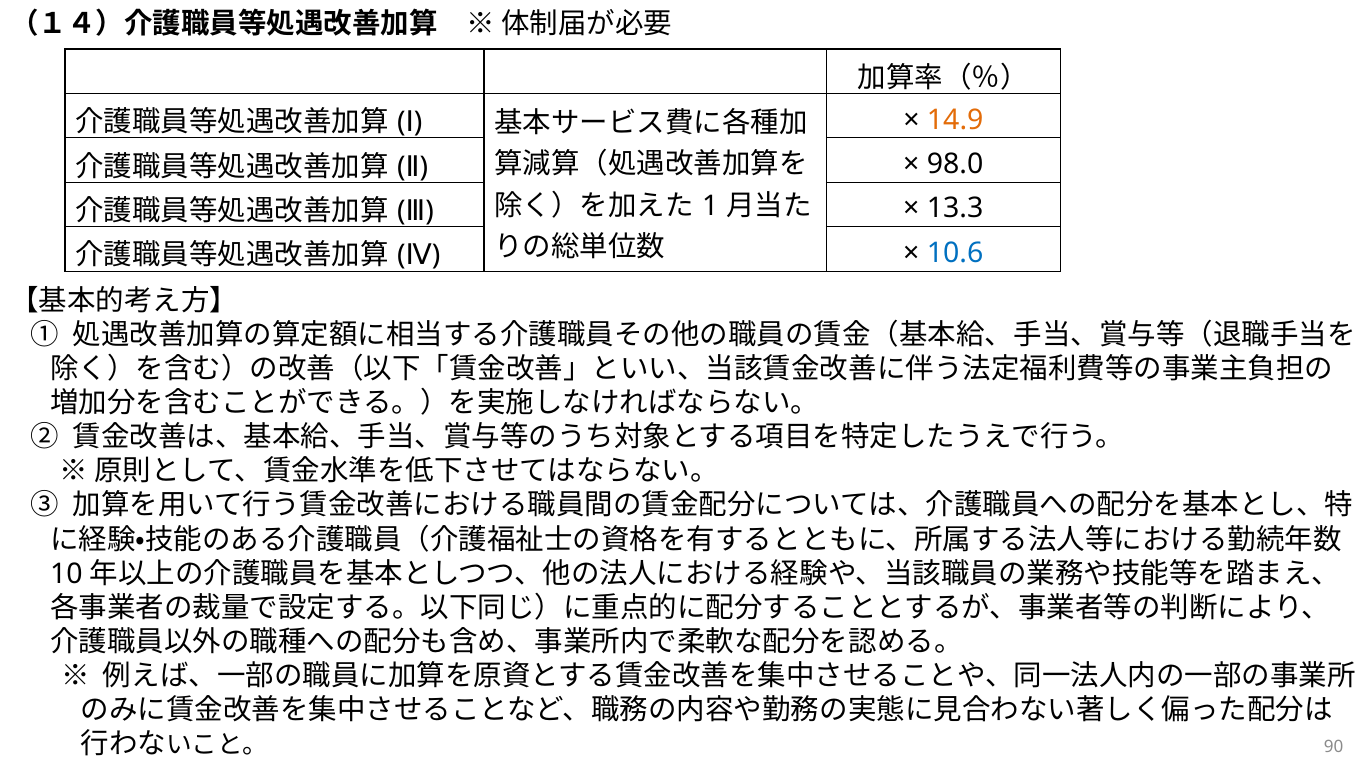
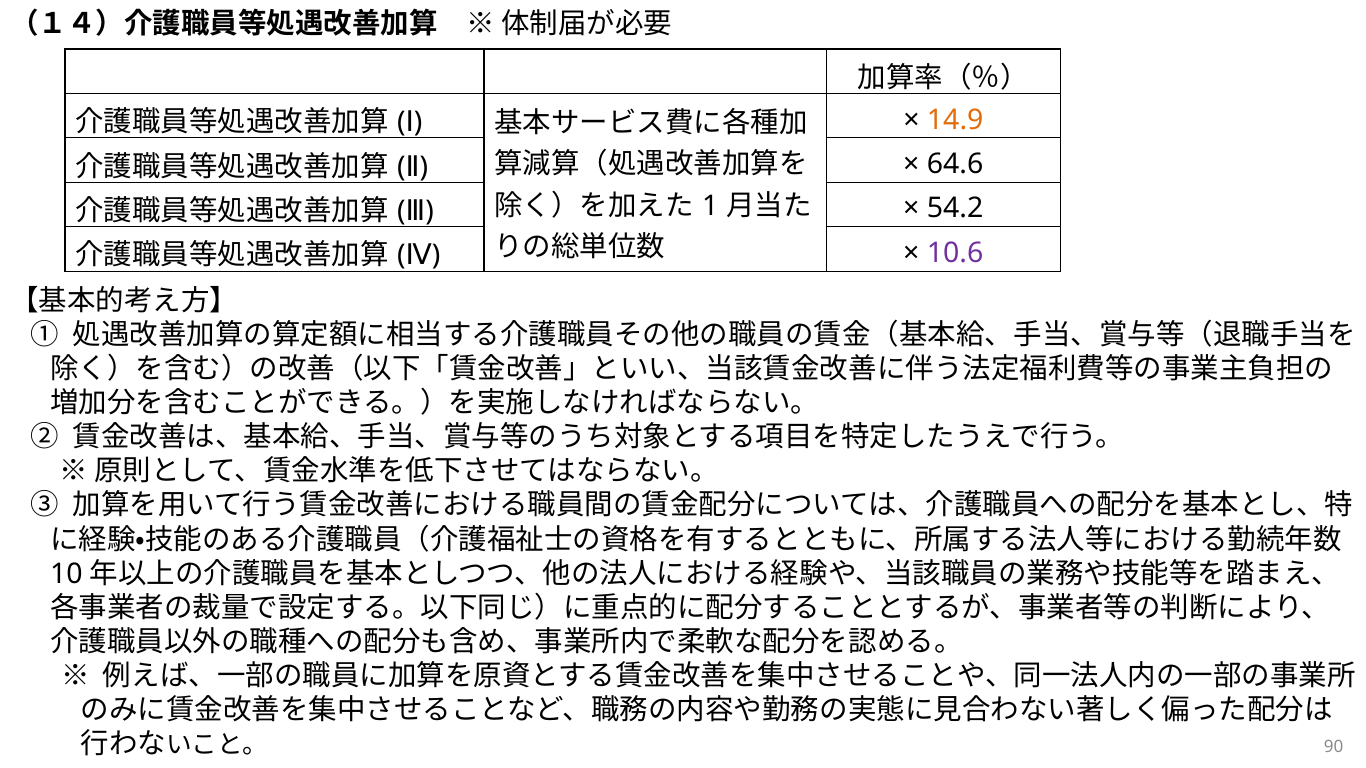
98.0: 98.0 -> 64.6 (955, 164)
13.3: 13.3 -> 54.2 (955, 209)
10.6 colour: blue -> purple (955, 253)
